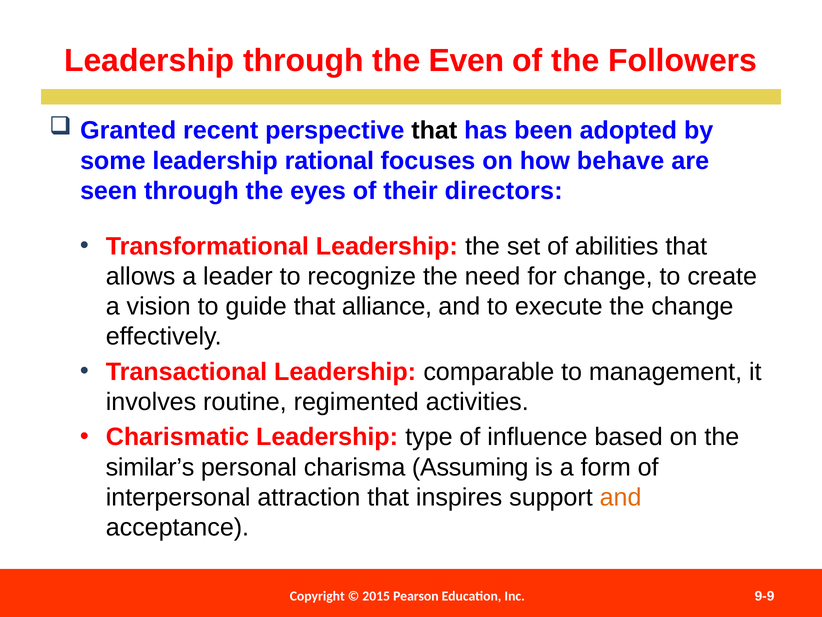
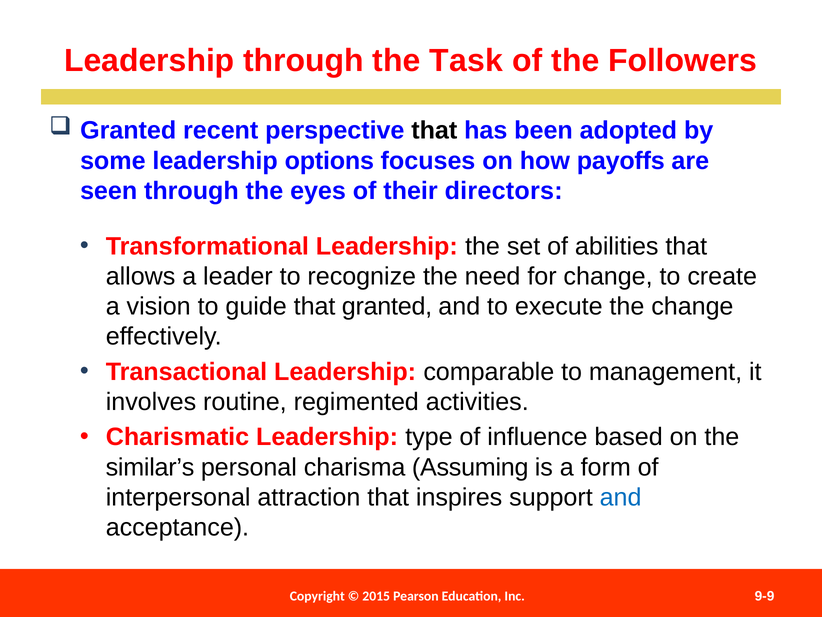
Even: Even -> Task (466, 60)
rational: rational -> options (329, 161)
behave: behave -> payoffs (621, 161)
that alliance: alliance -> granted (387, 306)
and colour: orange -> blue (621, 497)
